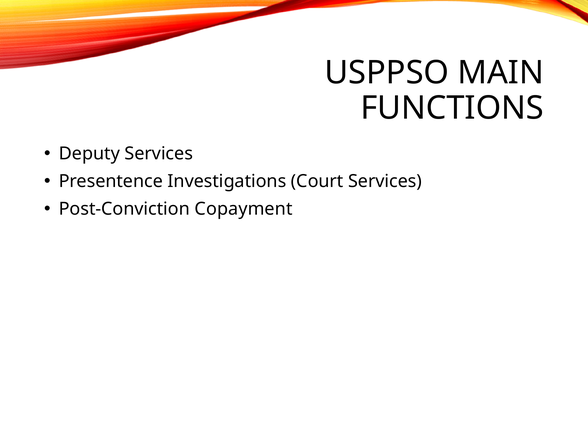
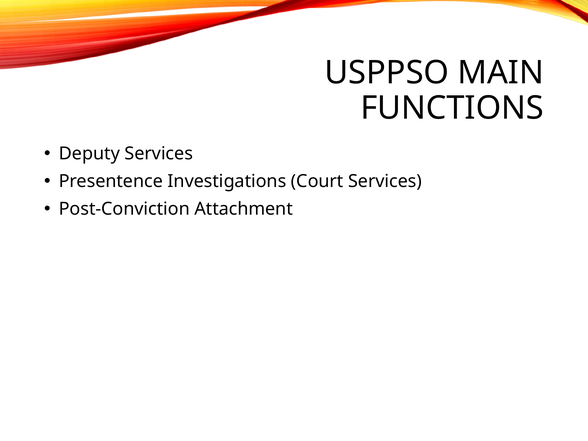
Copayment: Copayment -> Attachment (244, 209)
